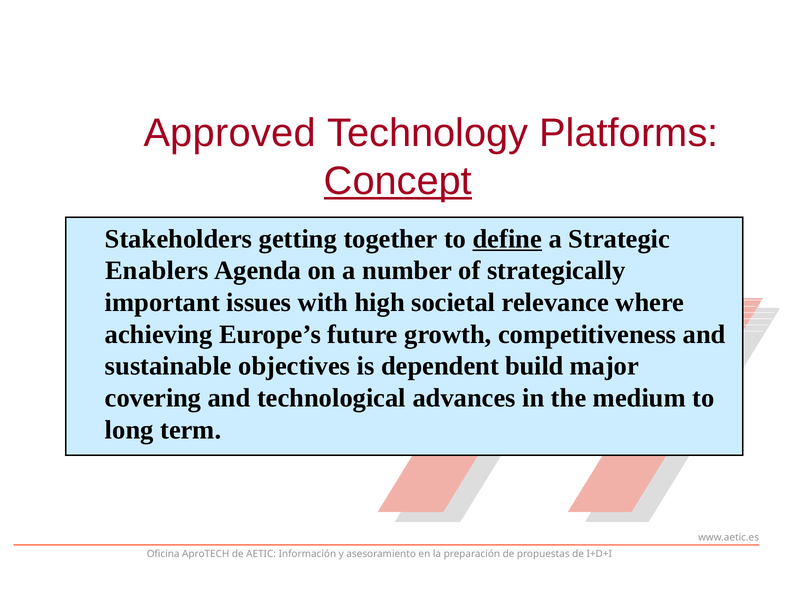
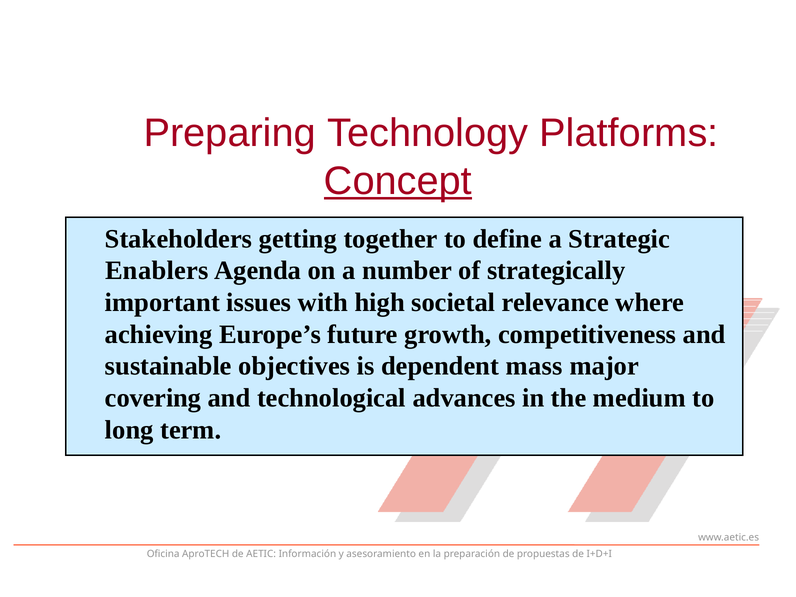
Approved: Approved -> Preparing (230, 133)
define underline: present -> none (507, 239)
build: build -> mass (534, 366)
